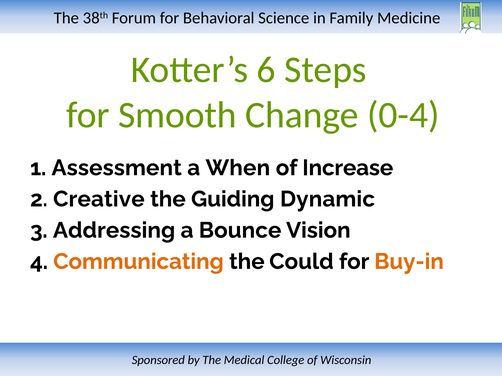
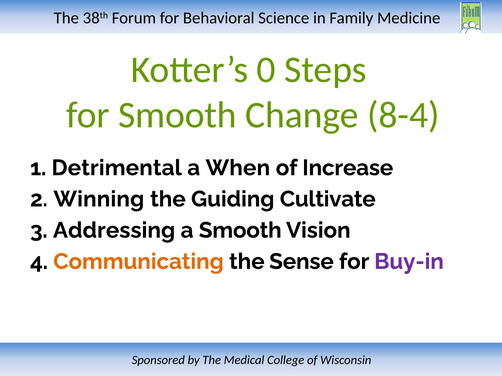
6: 6 -> 0 (266, 70)
0-4: 0-4 -> 8-4 (403, 115)
Assessment: Assessment -> Detrimental (117, 168)
Creative: Creative -> Winning (99, 199)
Dynamic: Dynamic -> Cultivate (328, 199)
a Bounce: Bounce -> Smooth (240, 231)
Could: Could -> Sense (301, 262)
Buy-in colour: orange -> purple (409, 262)
